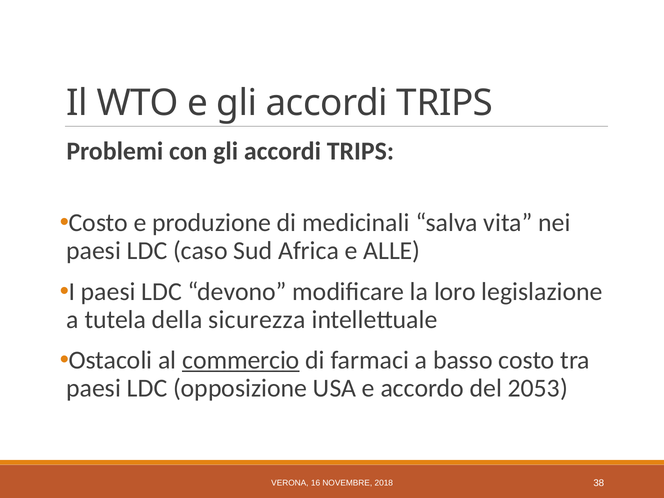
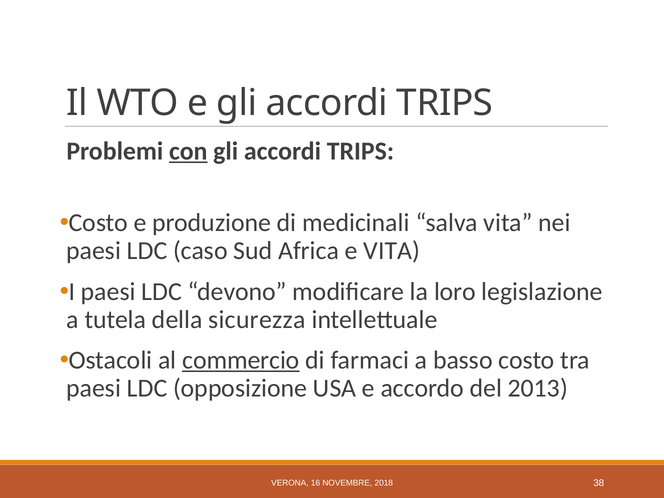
con underline: none -> present (188, 151)
e ALLE: ALLE -> VITA (392, 251)
2053: 2053 -> 2013 (538, 388)
